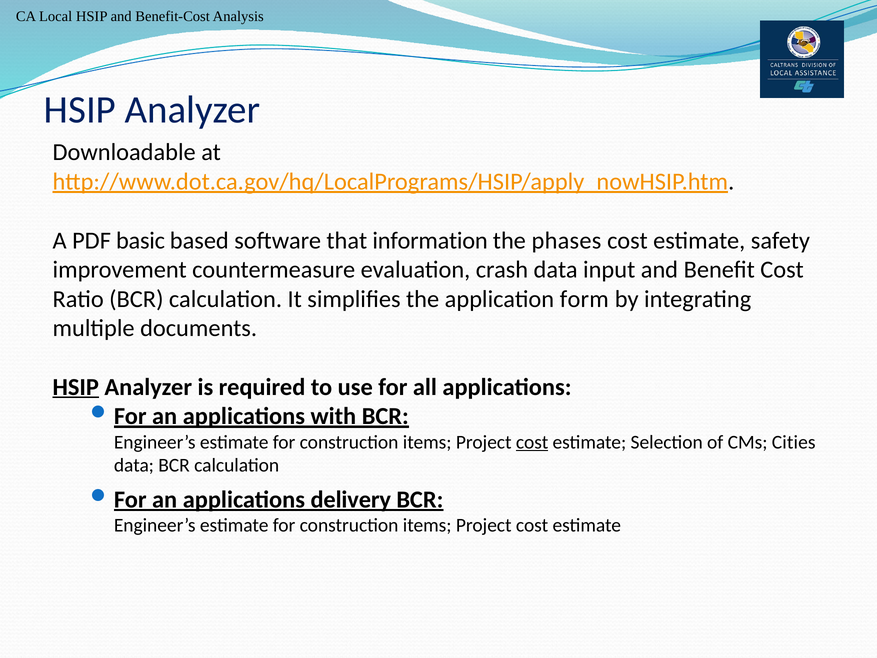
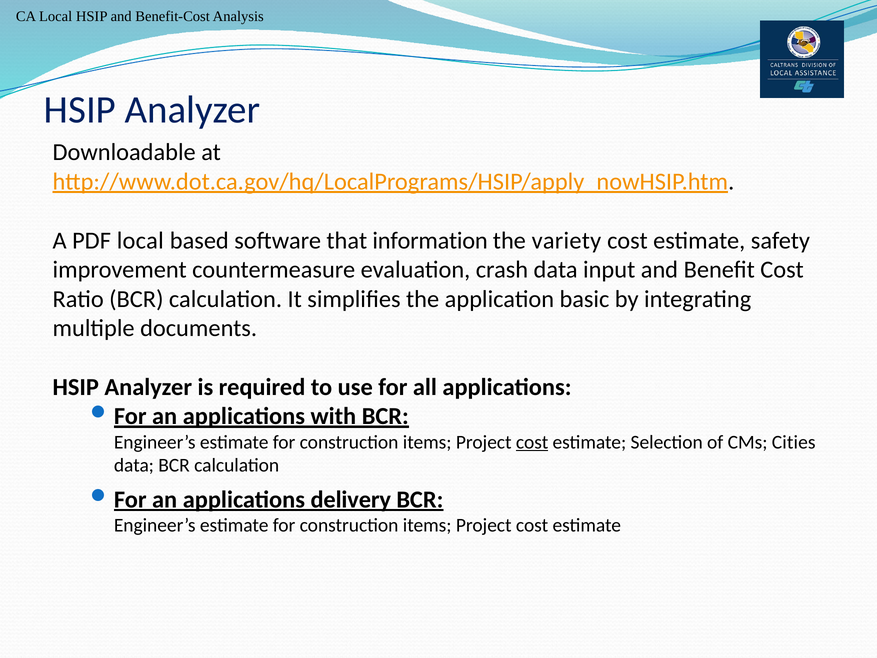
PDF basic: basic -> local (140, 241)
phases: phases -> variety (566, 241)
form: form -> basic (584, 299)
HSIP underline: present -> none (76, 387)
